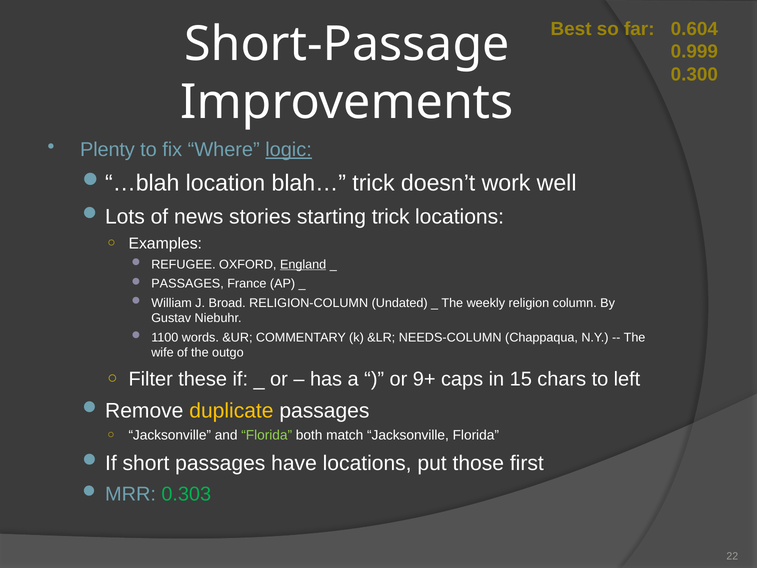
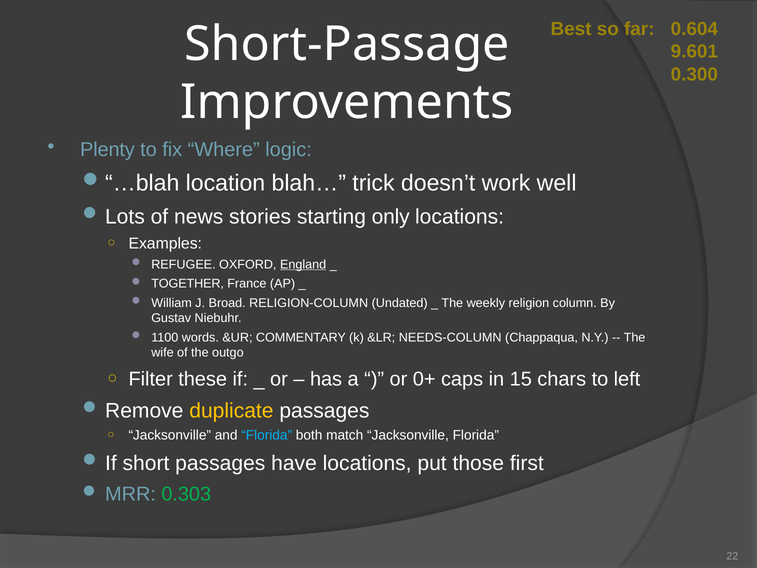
0.999: 0.999 -> 9.601 (694, 52)
logic underline: present -> none (289, 150)
starting trick: trick -> only (391, 217)
PASSAGES: PASSAGES -> TOGETHER (188, 284)
9+: 9+ -> 0+ (424, 379)
Florida colour: light green -> light blue (267, 435)
